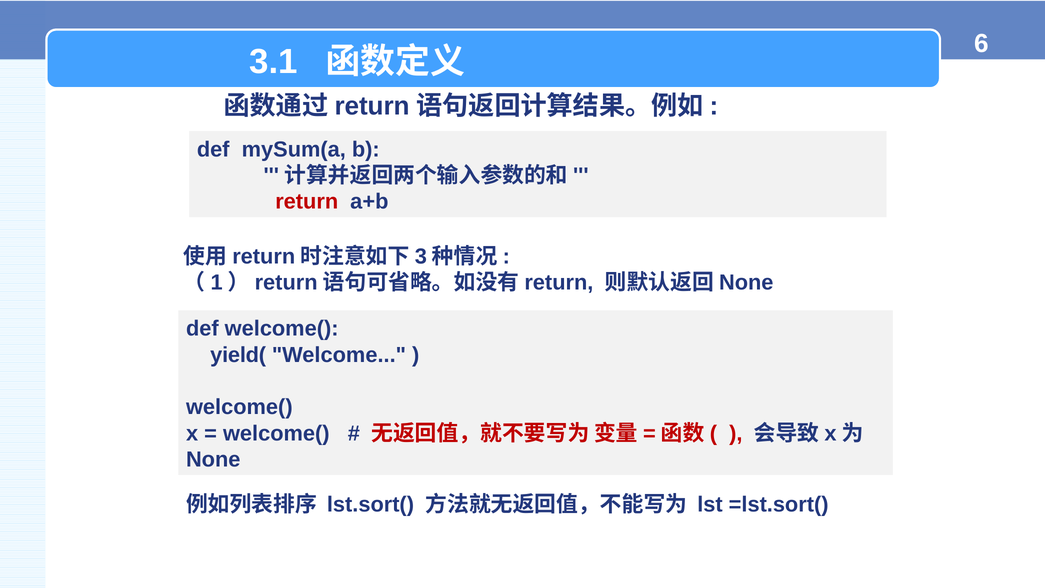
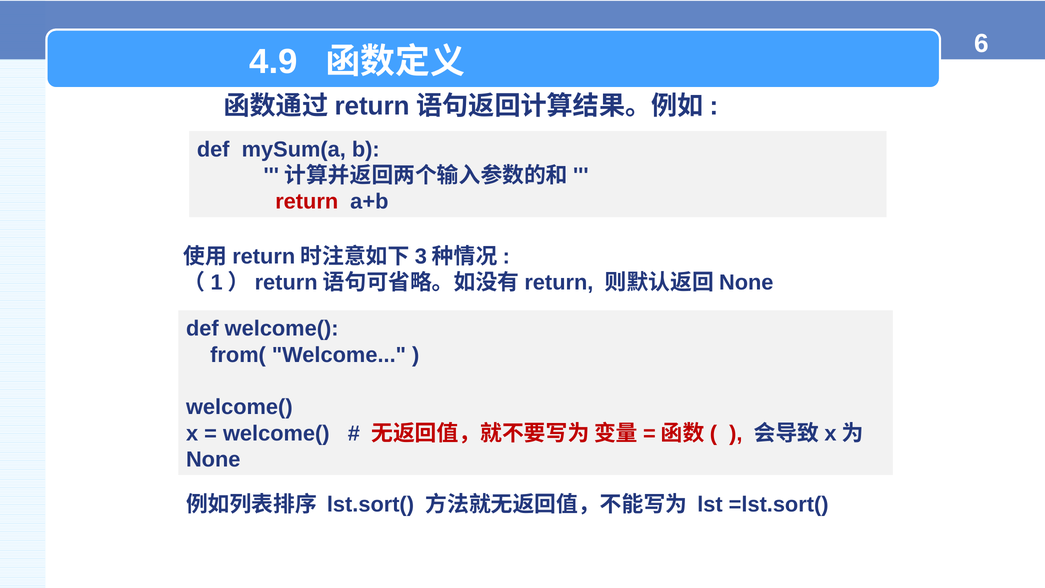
3.1: 3.1 -> 4.9 (274, 62)
yield(: yield( -> from( (238, 355)
